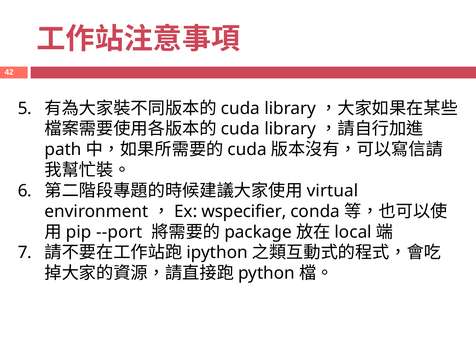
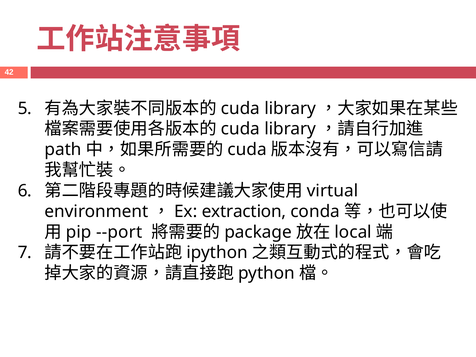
wspecifier: wspecifier -> extraction (244, 211)
